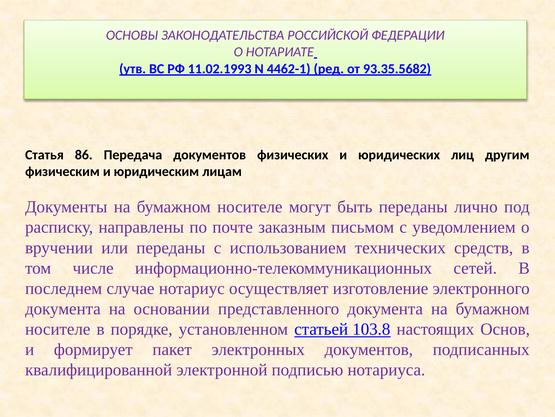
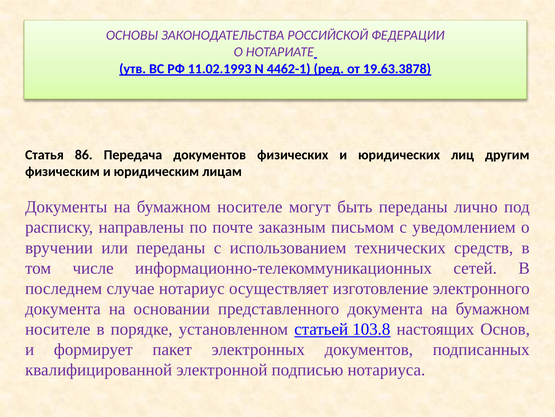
93.35.5682: 93.35.5682 -> 19.63.3878 (397, 69)
